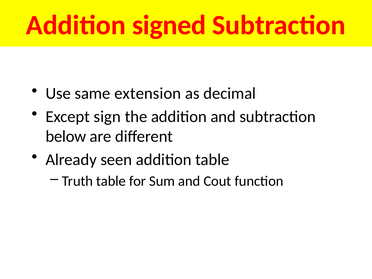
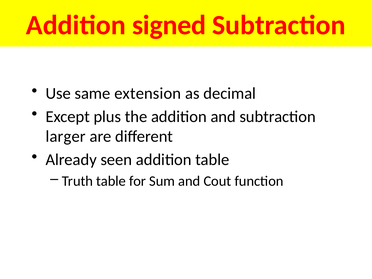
sign: sign -> plus (107, 117)
below: below -> larger (66, 137)
